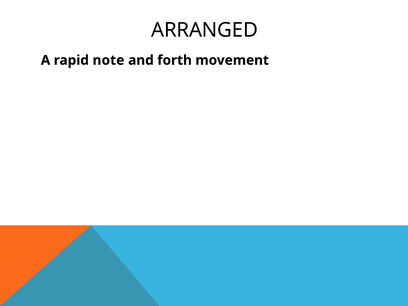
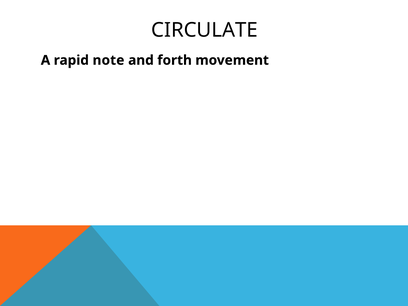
ARRANGED: ARRANGED -> CIRCULATE (205, 30)
